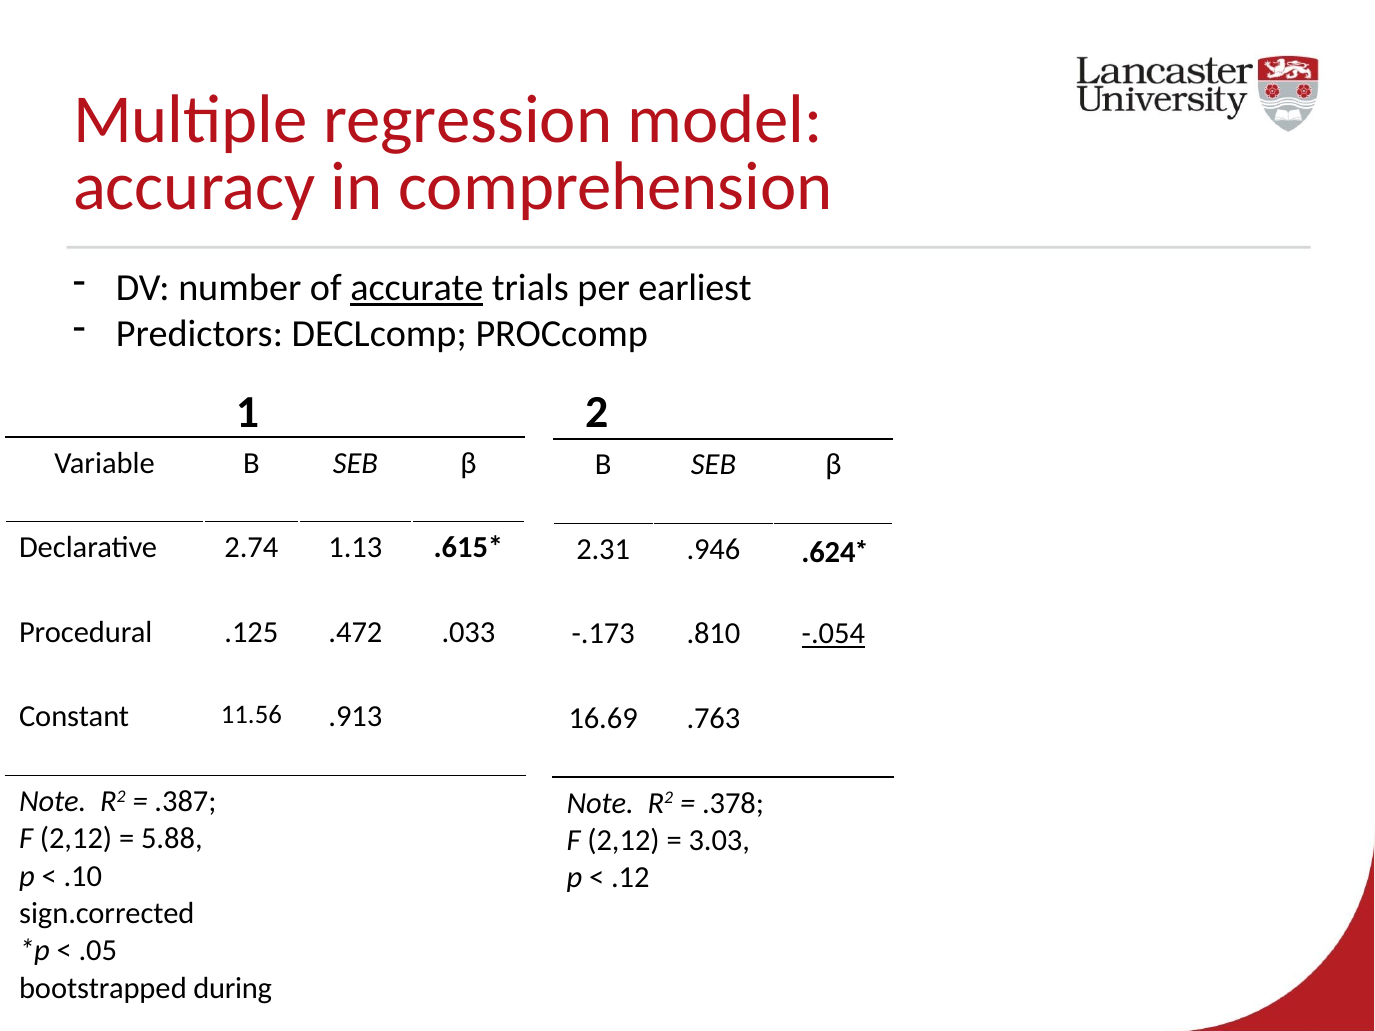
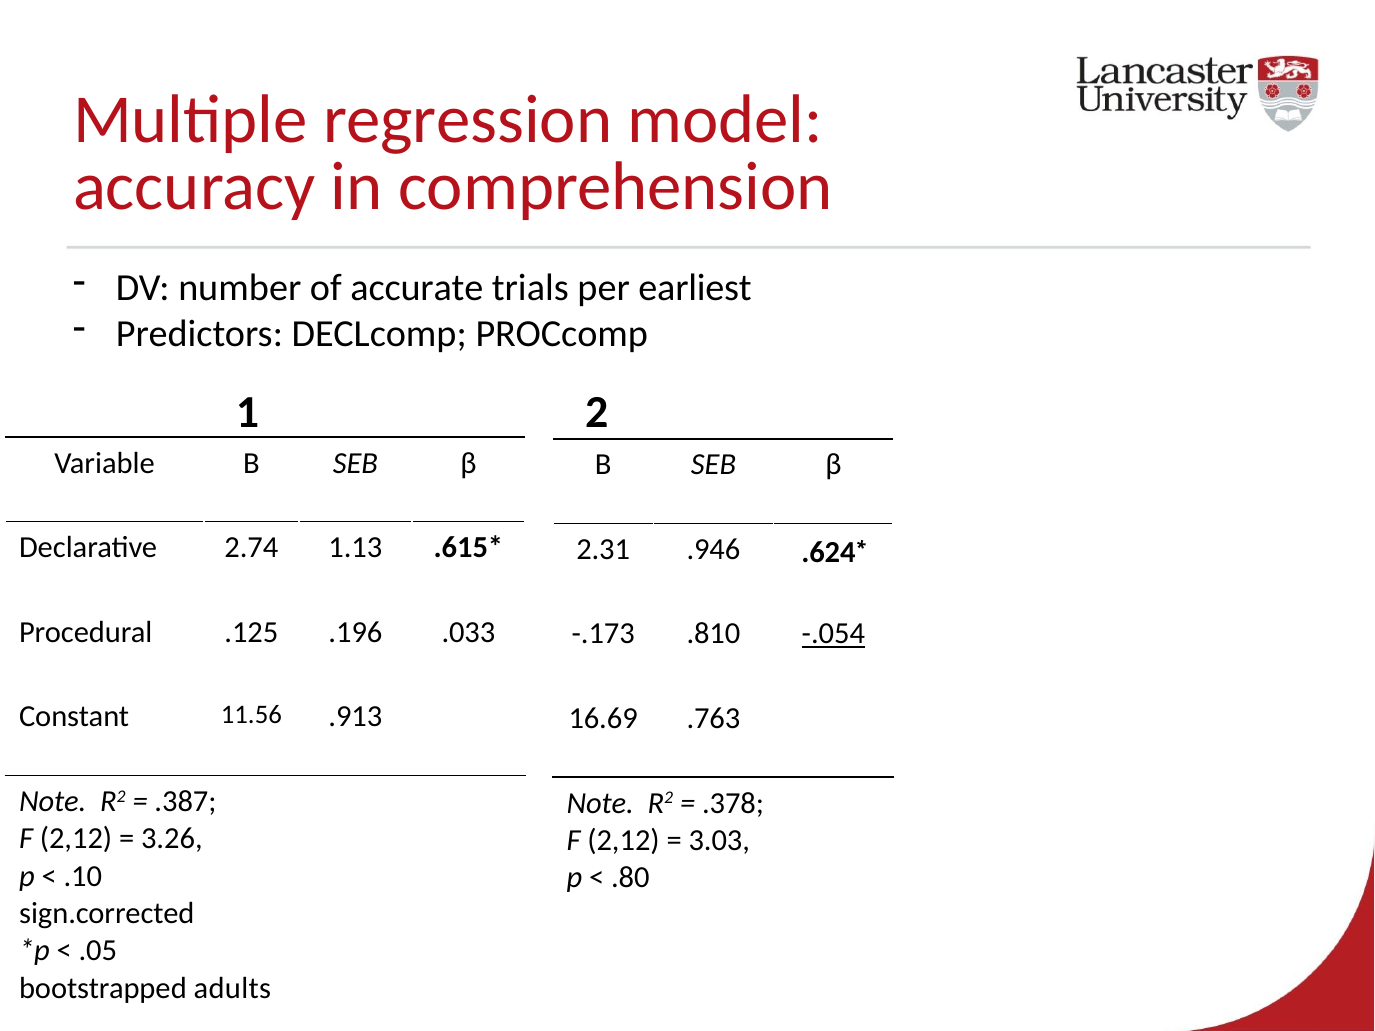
accurate underline: present -> none (417, 288)
.472: .472 -> .196 (355, 632)
5.88: 5.88 -> 3.26 (172, 839)
.12: .12 -> .80 (630, 878)
during: during -> adults (232, 988)
